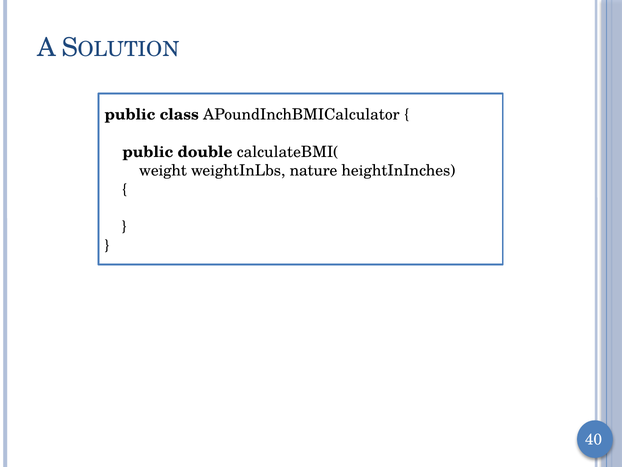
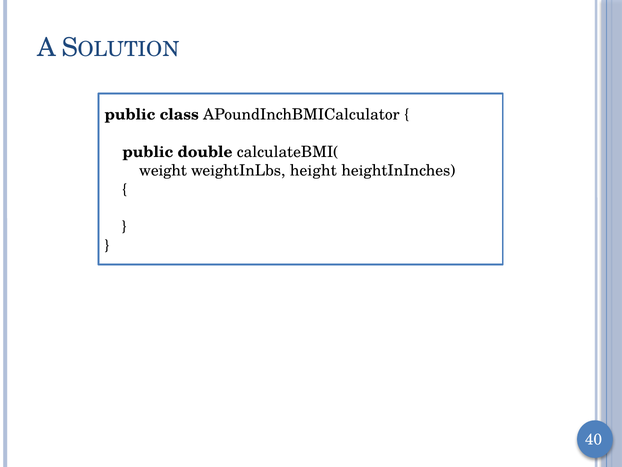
nature: nature -> height (313, 171)
